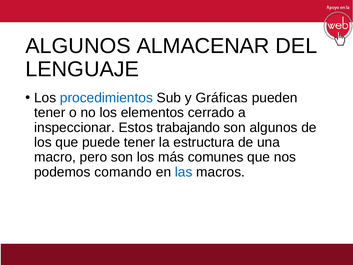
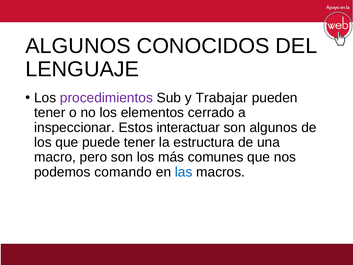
ALMACENAR: ALMACENAR -> CONOCIDOS (203, 46)
procedimientos colour: blue -> purple (106, 98)
Gráficas: Gráficas -> Trabajar (222, 98)
trabajando: trabajando -> interactuar (188, 127)
